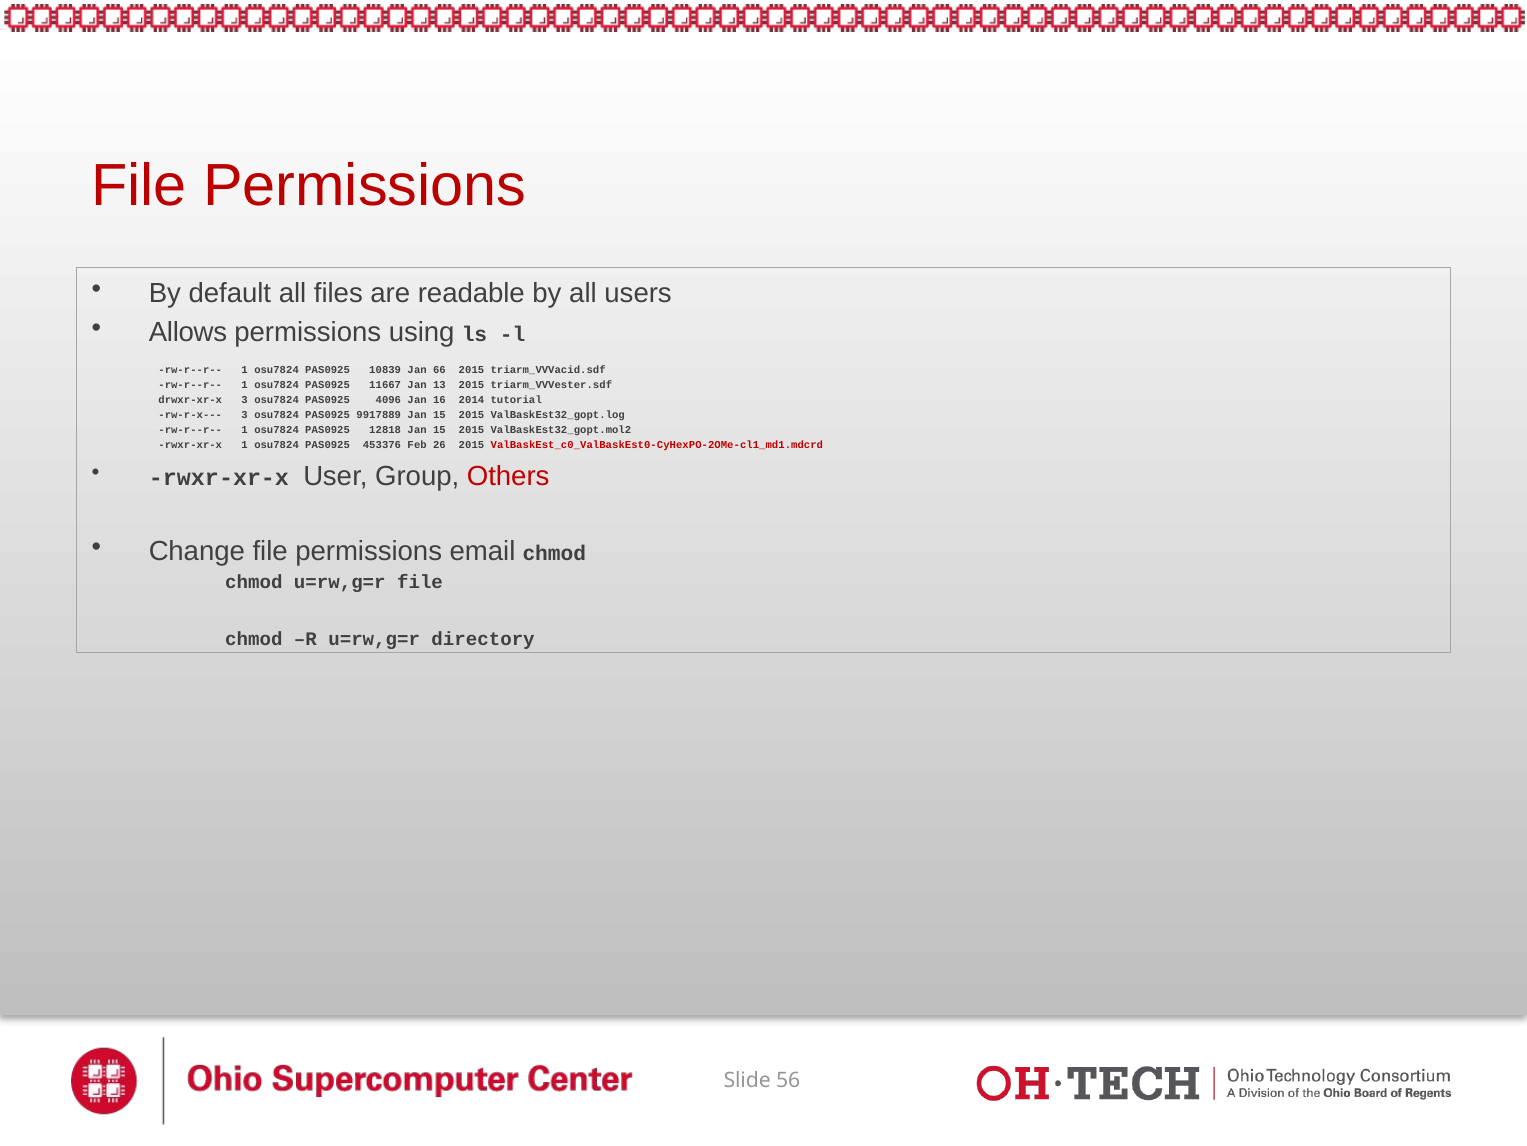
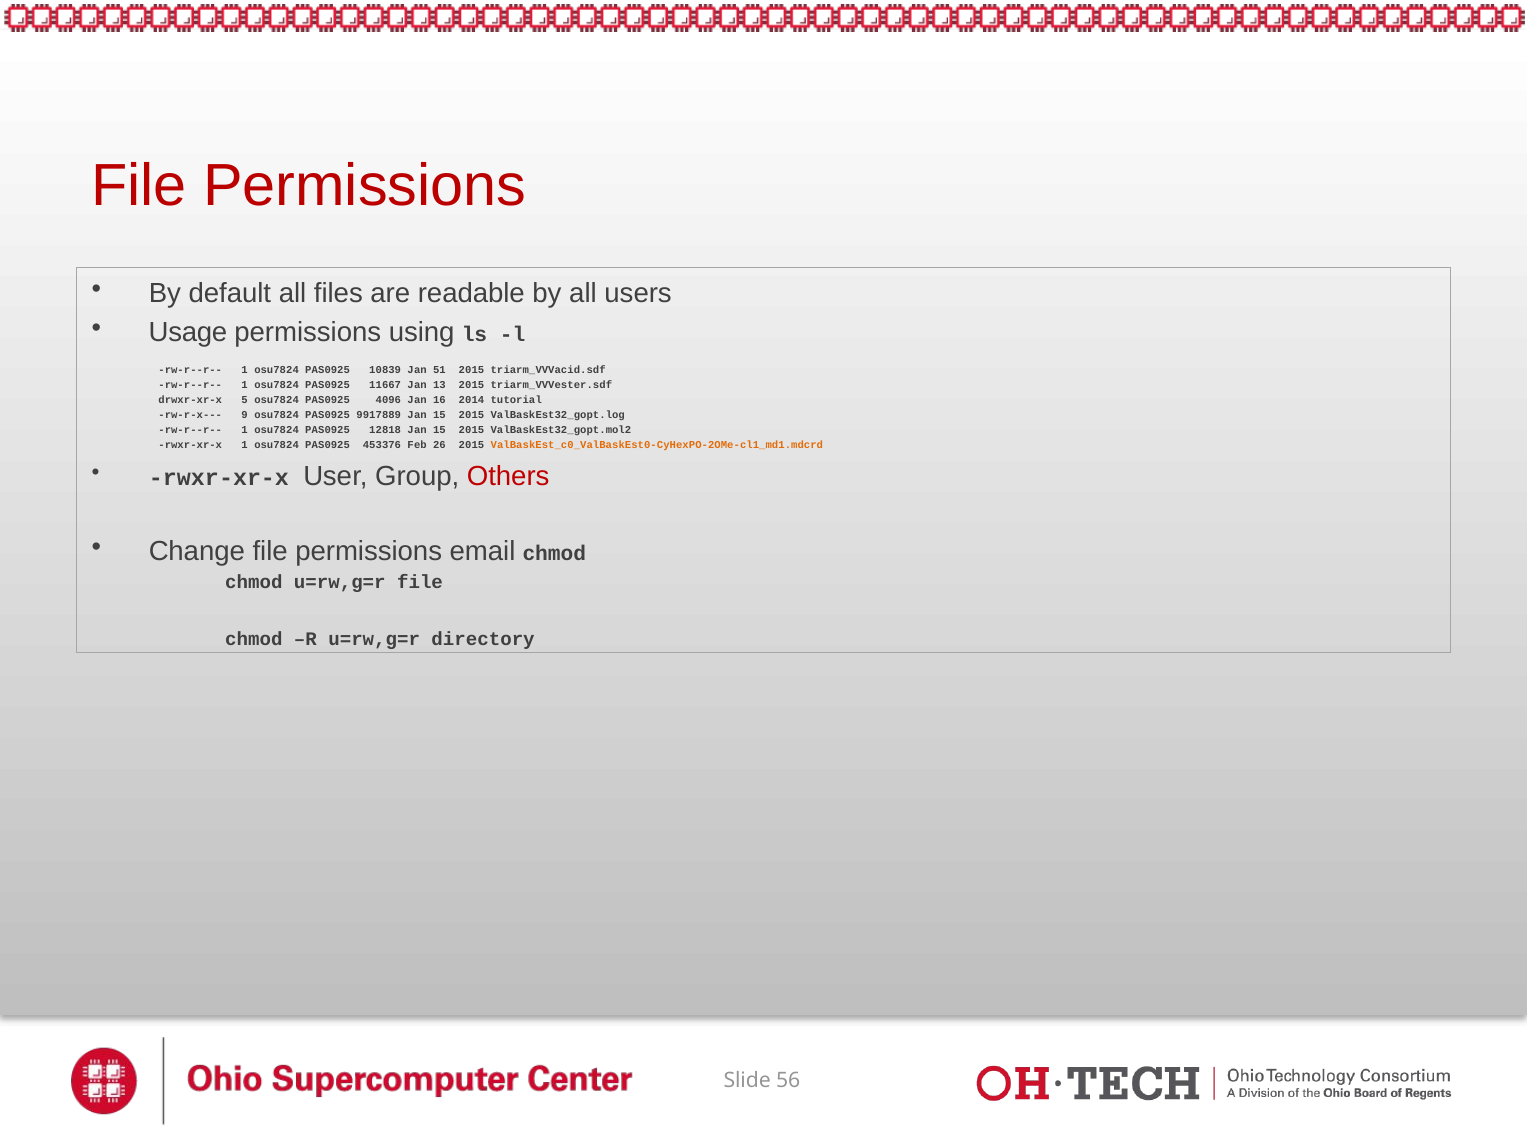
Allows: Allows -> Usage (188, 332)
66: 66 -> 51 (439, 370)
drwxr-xr-x 3: 3 -> 5 (244, 400)
rw-r-x--- 3: 3 -> 9 (244, 415)
ValBaskEst_c0_ValBaskEst0-CyHexPO-2OMe-cl1_md1.mdcrd colour: red -> orange (657, 445)
